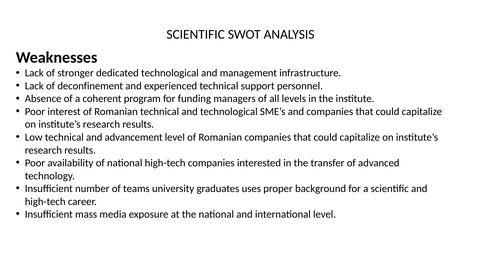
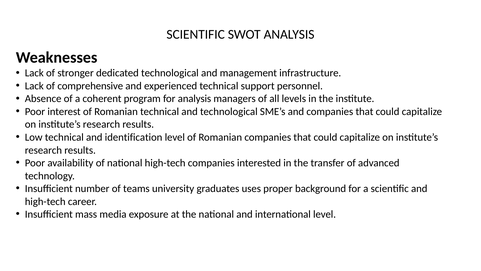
deconfinement: deconfinement -> comprehensive (90, 86)
for funding: funding -> analysis (194, 99)
advancement: advancement -> identification (134, 137)
